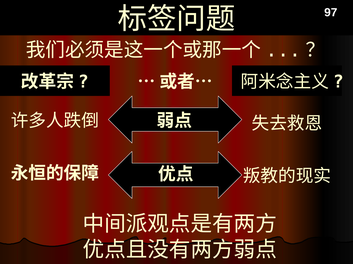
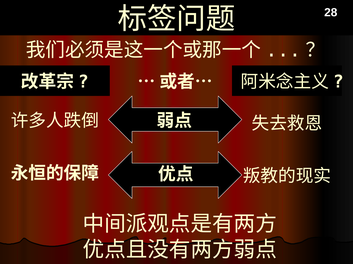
97: 97 -> 28 (331, 13)
